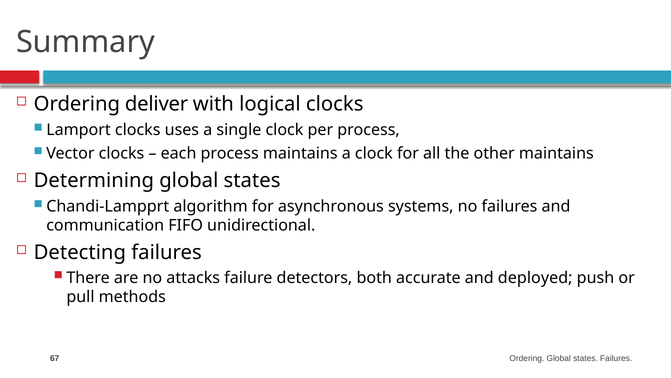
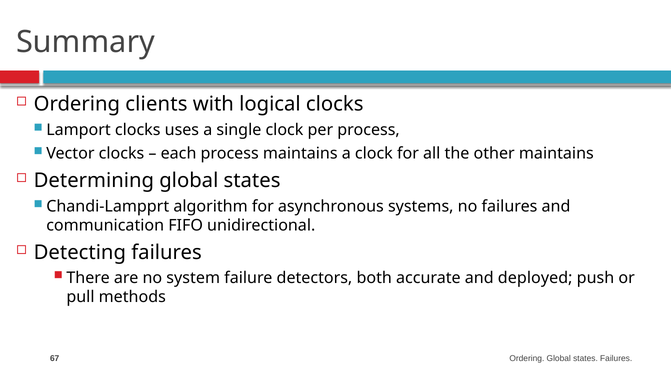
deliver: deliver -> clients (156, 104)
attacks: attacks -> system (193, 277)
